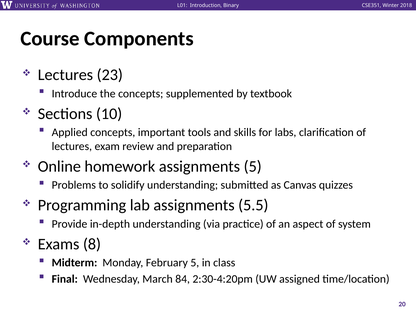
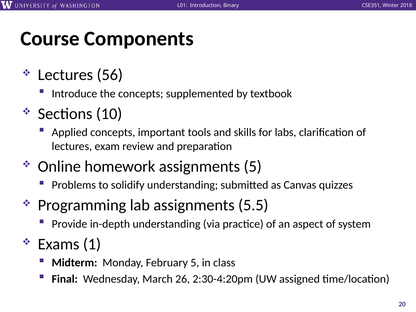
23: 23 -> 56 (110, 75)
8: 8 -> 1 (92, 244)
84: 84 -> 26 (183, 279)
